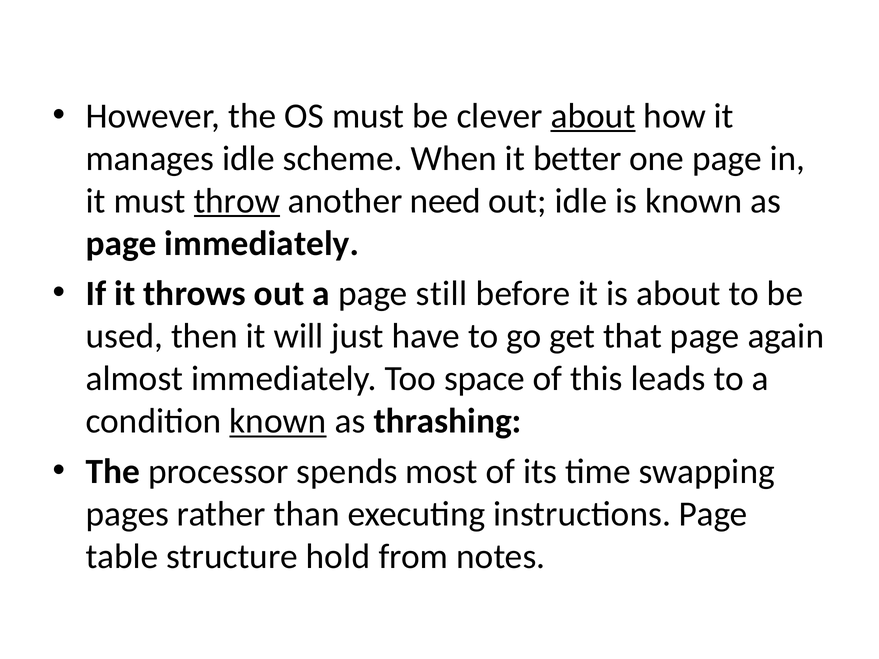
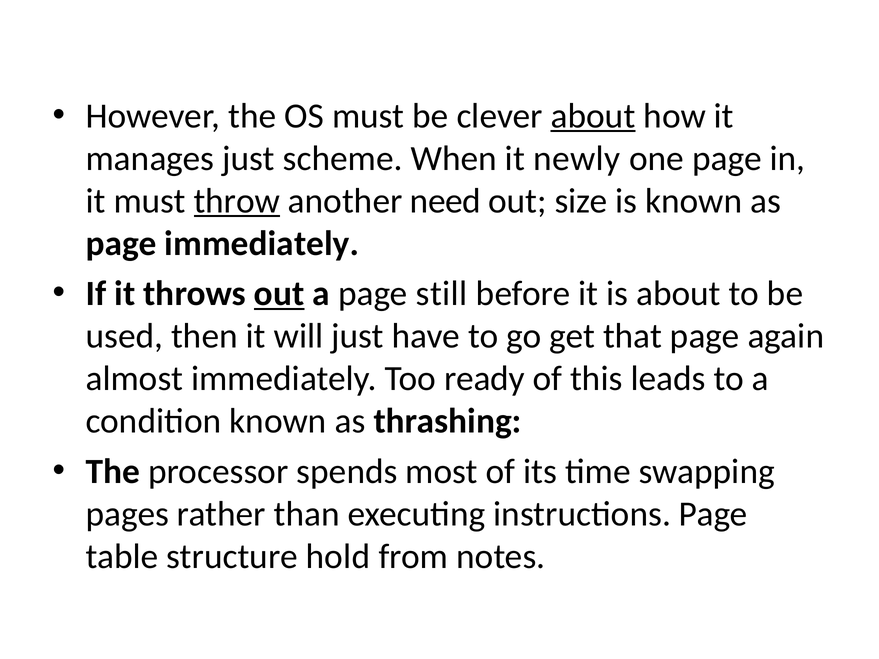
manages idle: idle -> just (249, 159)
better: better -> newly (577, 159)
out idle: idle -> size (581, 201)
out underline: none -> present (279, 294)
space: space -> ready (484, 379)
known underline: present -> none (278, 421)
